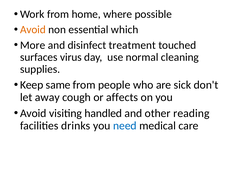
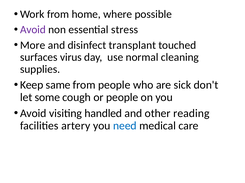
Avoid colour: orange -> purple (33, 30)
which: which -> stress (125, 30)
treatment: treatment -> transplant (132, 45)
away: away -> some (47, 98)
or affects: affects -> people (122, 98)
drinks: drinks -> artery (76, 126)
